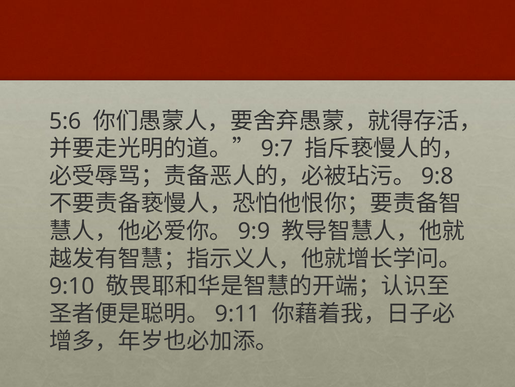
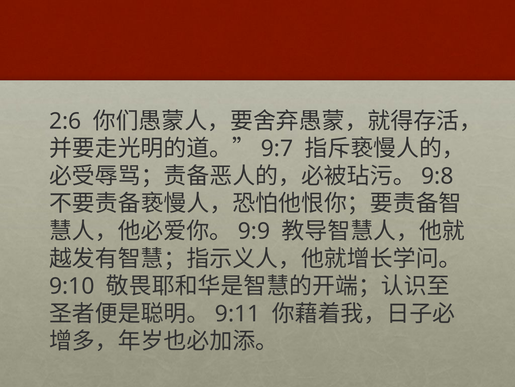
5:6: 5:6 -> 2:6 (65, 121)
